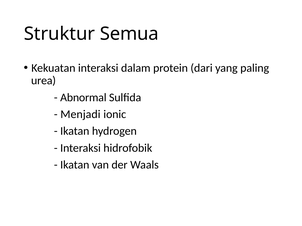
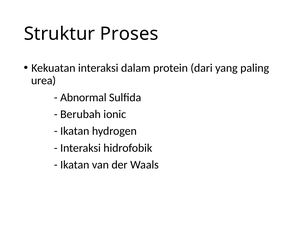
Semua: Semua -> Proses (129, 34)
Menjadi: Menjadi -> Berubah (80, 115)
